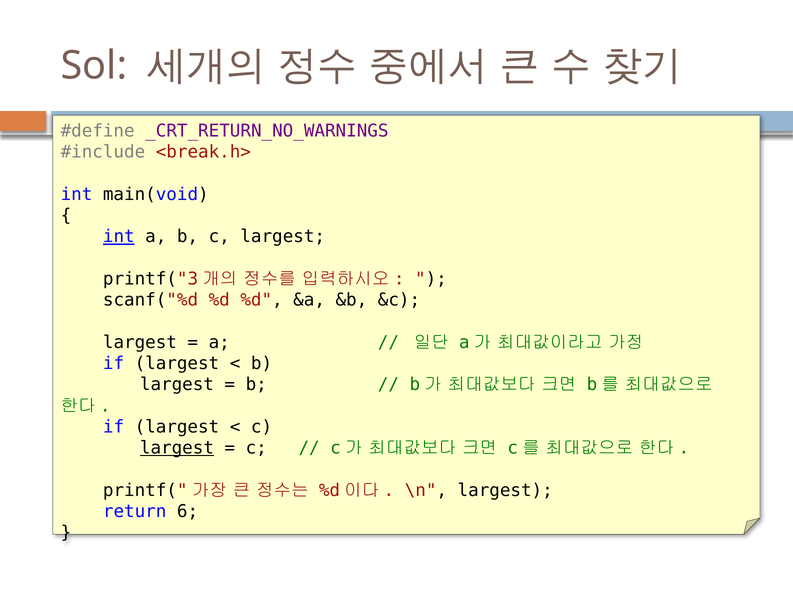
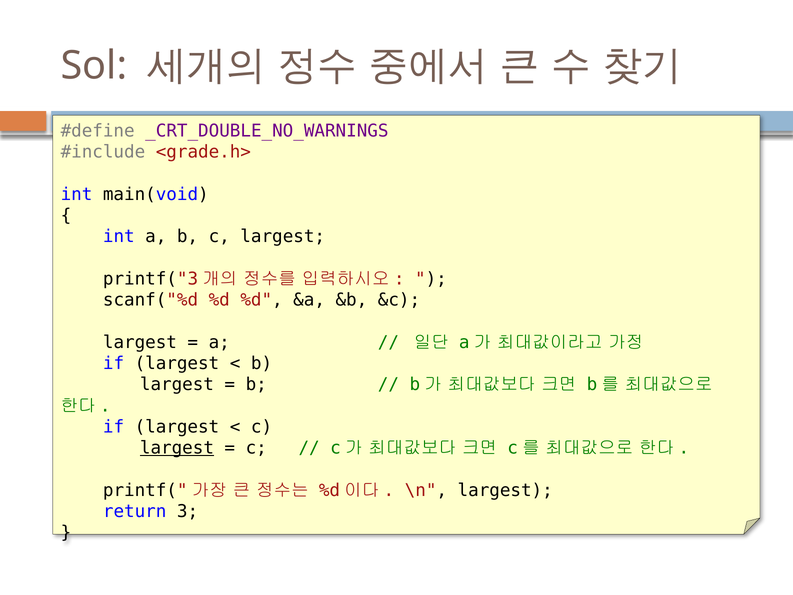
_CRT_RETURN_NO_WARNINGS: _CRT_RETURN_NO_WARNINGS -> _CRT_DOUBLE_NO_WARNINGS (267, 131)
<break.h>: <break.h> -> <grade.h> (203, 152)
int underline: present -> none (119, 237)
6: 6 -> 3 (188, 511)
